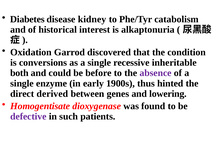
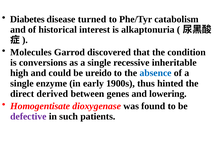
kidney: kidney -> turned (92, 19)
Oxidation: Oxidation -> Molecules (31, 52)
both: both -> high (19, 73)
before: before -> ureido (99, 73)
absence colour: purple -> blue (156, 73)
